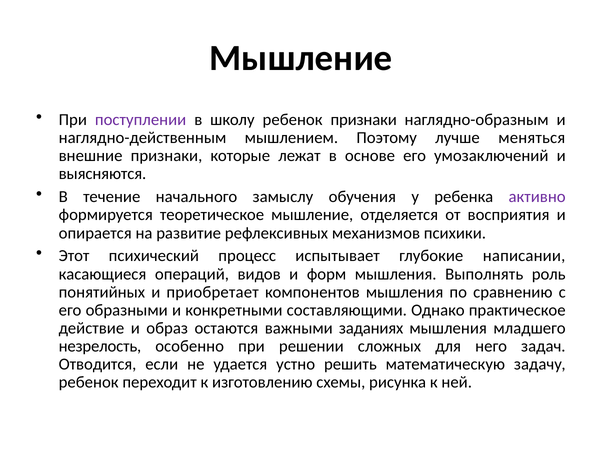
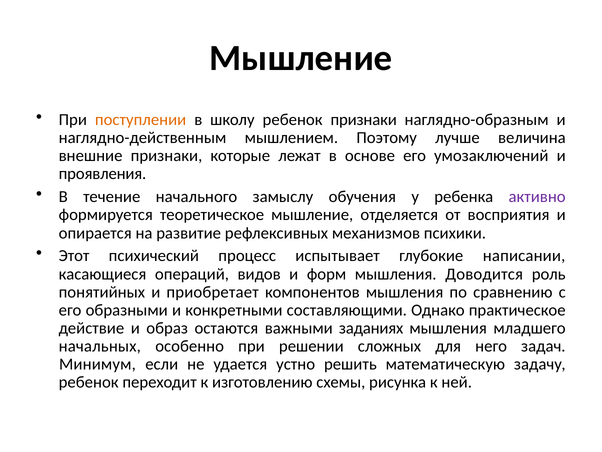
поступлении colour: purple -> orange (141, 120)
меняться: меняться -> величина (532, 138)
выясняются: выясняются -> проявления (103, 174)
Выполнять: Выполнять -> Доводится (484, 274)
незрелость: незрелость -> начальных (100, 346)
Отводится: Отводится -> Минимум (97, 364)
